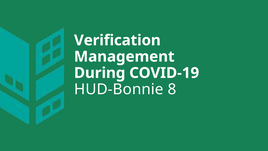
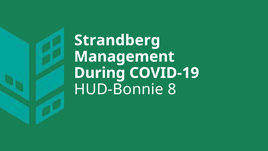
Verification: Verification -> Strandberg (117, 40)
